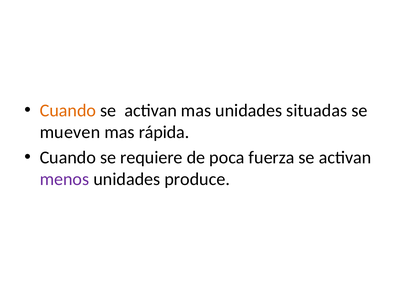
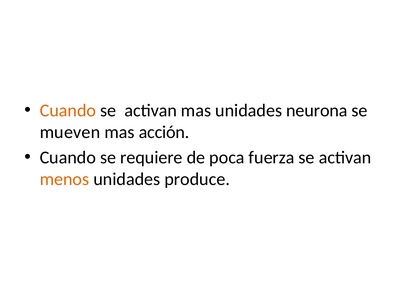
situadas: situadas -> neurona (317, 111)
rápida: rápida -> acción (164, 132)
menos colour: purple -> orange (64, 179)
